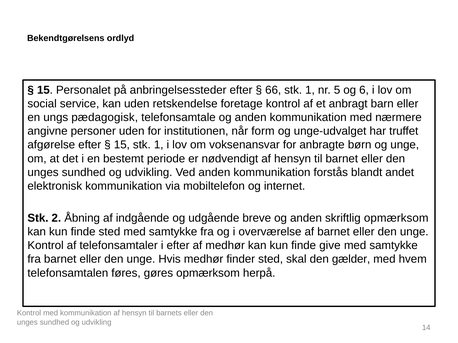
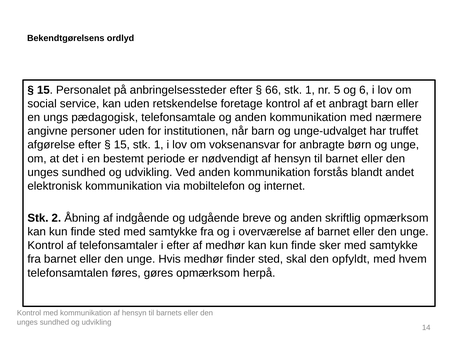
når form: form -> barn (263, 131)
give: give -> sker (330, 246)
gælder: gælder -> opfyldt (351, 260)
